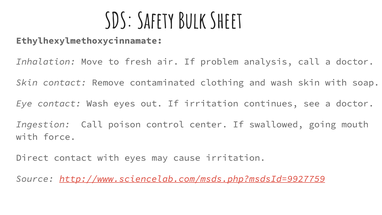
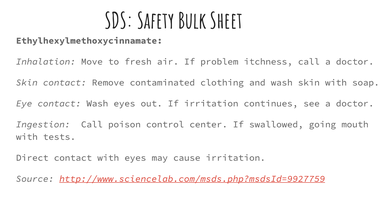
analysis: analysis -> itchness (268, 62)
force: force -> tests (59, 137)
